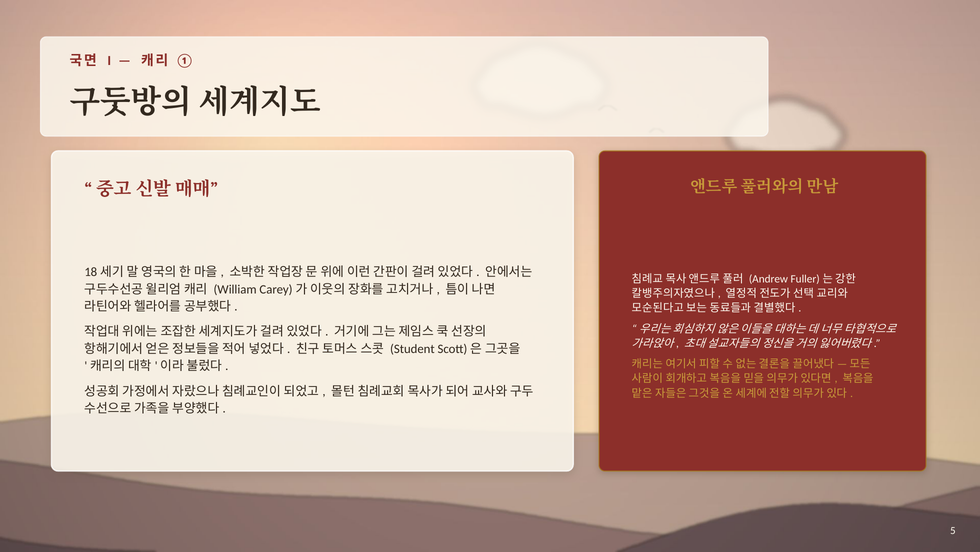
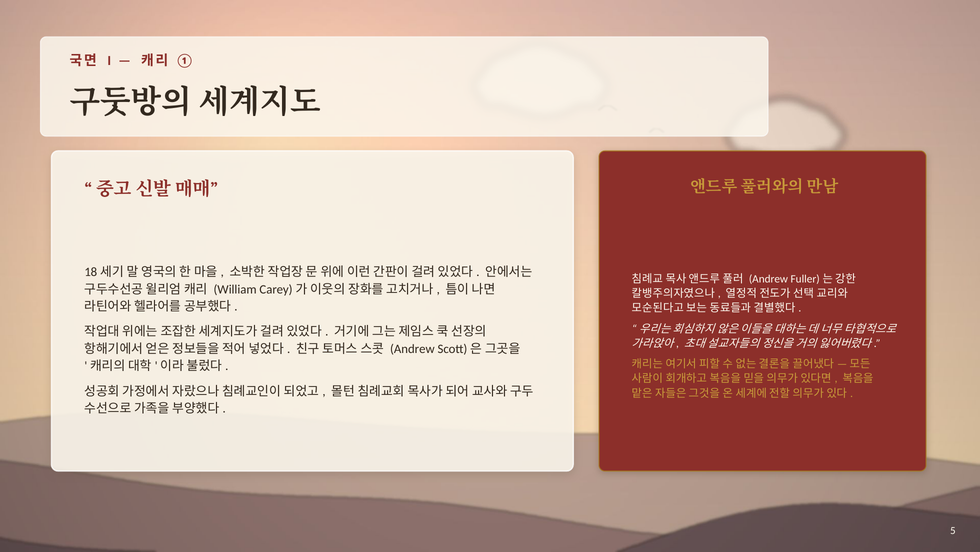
Student: Student -> Andrew (412, 348)
